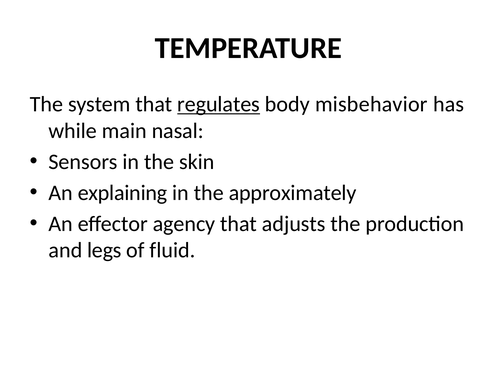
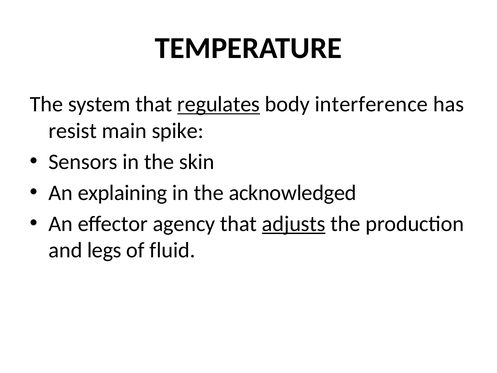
misbehavior: misbehavior -> interference (371, 104)
while: while -> resist (73, 131)
nasal: nasal -> spike (178, 131)
approximately: approximately -> acknowledged (293, 193)
adjusts underline: none -> present (294, 224)
